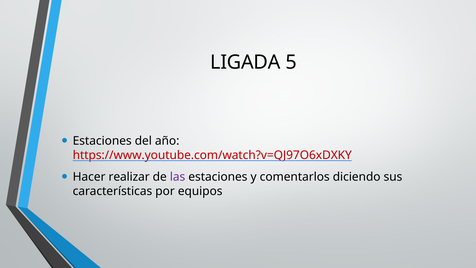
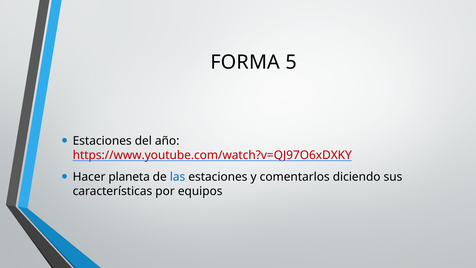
LIGADA: LIGADA -> FORMA (245, 62)
realizar: realizar -> planeta (129, 177)
las colour: purple -> blue (178, 177)
